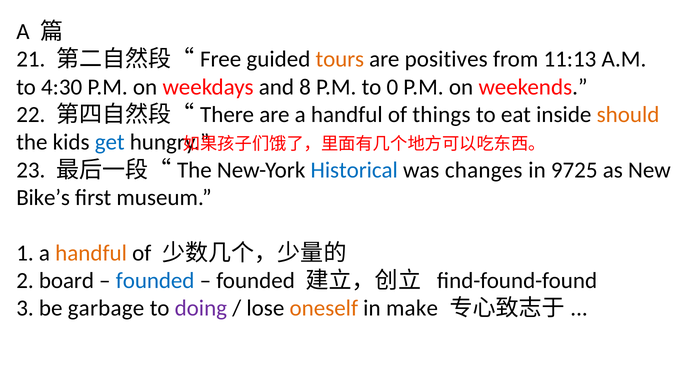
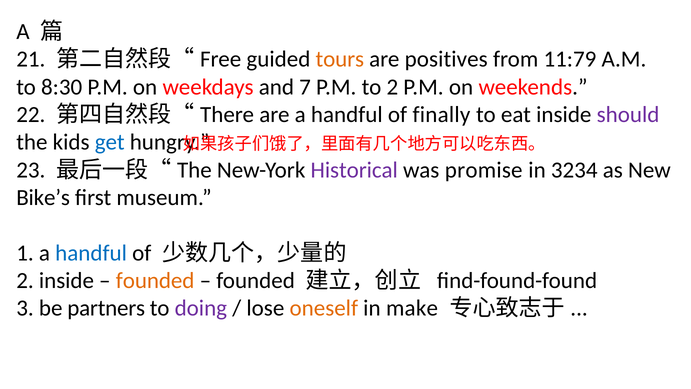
11:13: 11:13 -> 11:79 (570, 59)
4:30: 4:30 -> 8:30 (62, 87)
8: 8 -> 7 (305, 87)
to 0: 0 -> 2 (392, 87)
things: things -> finally (441, 115)
should colour: orange -> purple (628, 115)
Historical colour: blue -> purple (354, 170)
changes: changes -> promise (484, 170)
9725: 9725 -> 3234 (574, 170)
handful colour: orange -> blue (91, 253)
2 board: board -> inside (66, 280)
founded colour: blue -> orange (155, 280)
garbage: garbage -> partners (106, 308)
